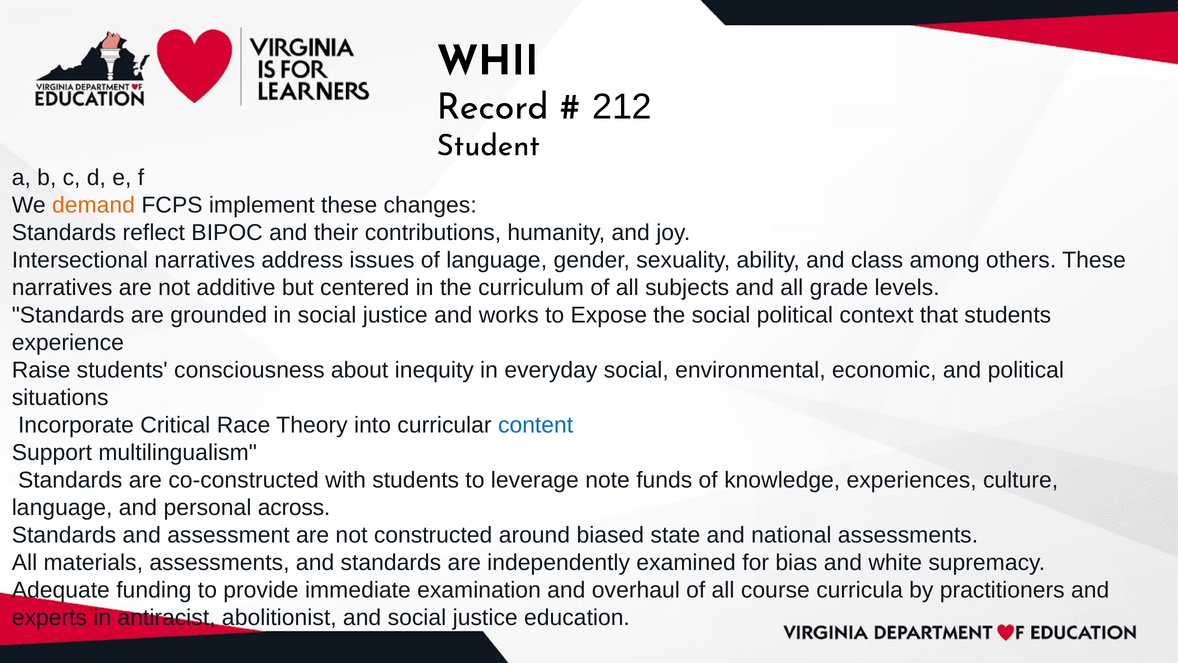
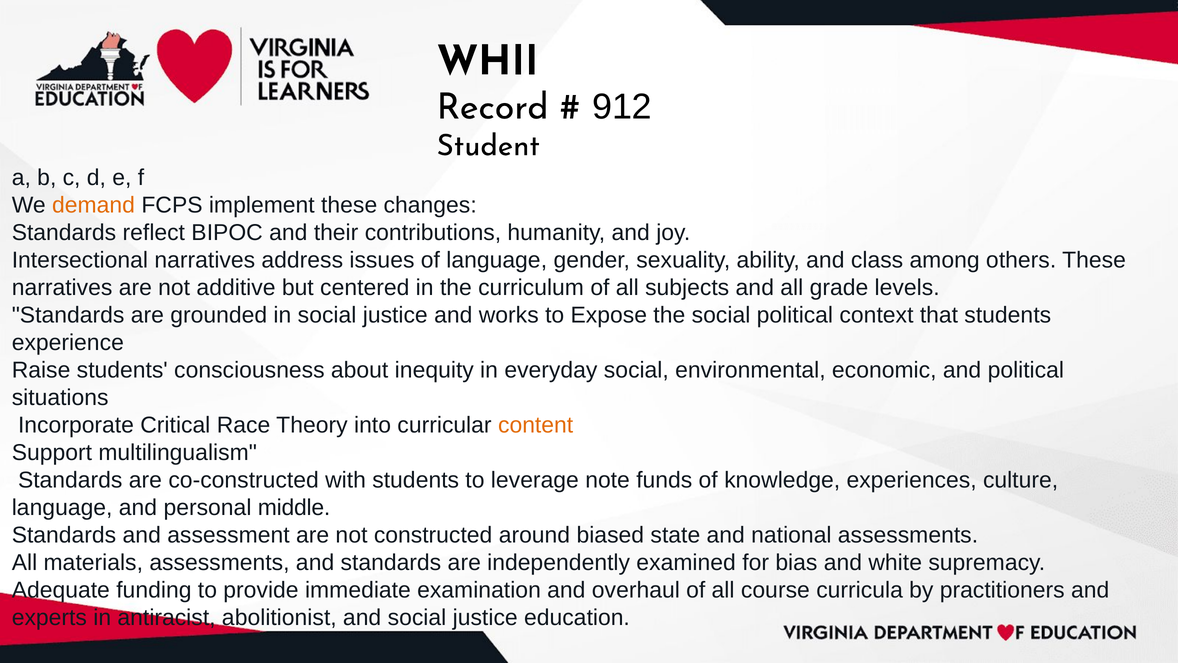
212: 212 -> 912 (622, 107)
content colour: blue -> orange (536, 425)
across: across -> middle (294, 508)
